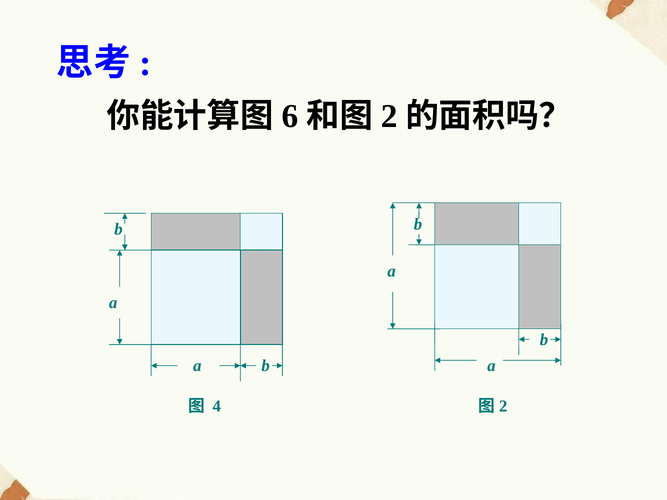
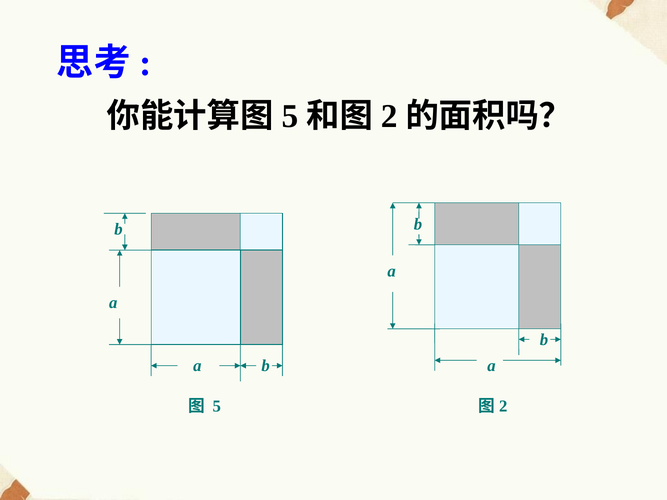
6: 6 -> 5 (290, 116)
4: 4 -> 5 (217, 406)
